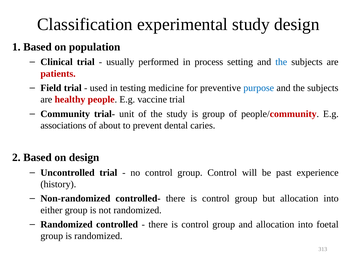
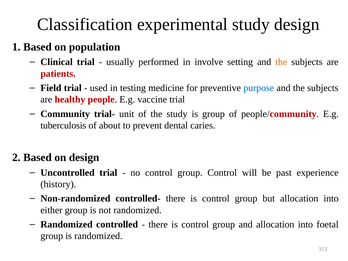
process: process -> involve (209, 62)
the colour: blue -> orange (281, 62)
associations: associations -> tuberculosis (63, 125)
